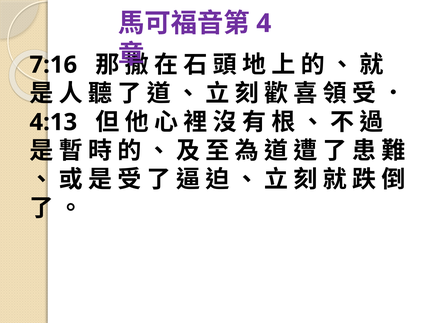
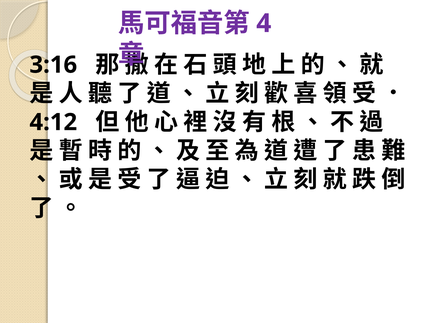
7:16: 7:16 -> 3:16 (53, 65)
4:13: 4:13 -> 4:12 (53, 122)
